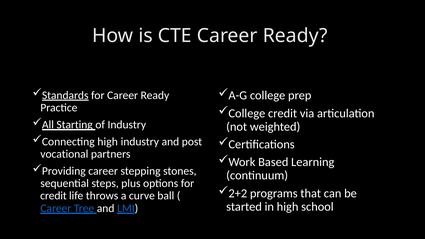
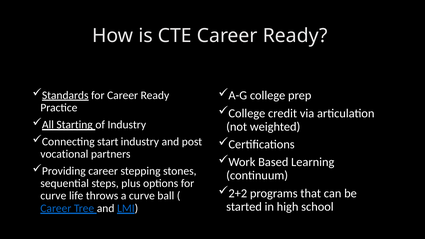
Connecting high: high -> start (108, 142)
credit: credit -> curve (53, 196)
